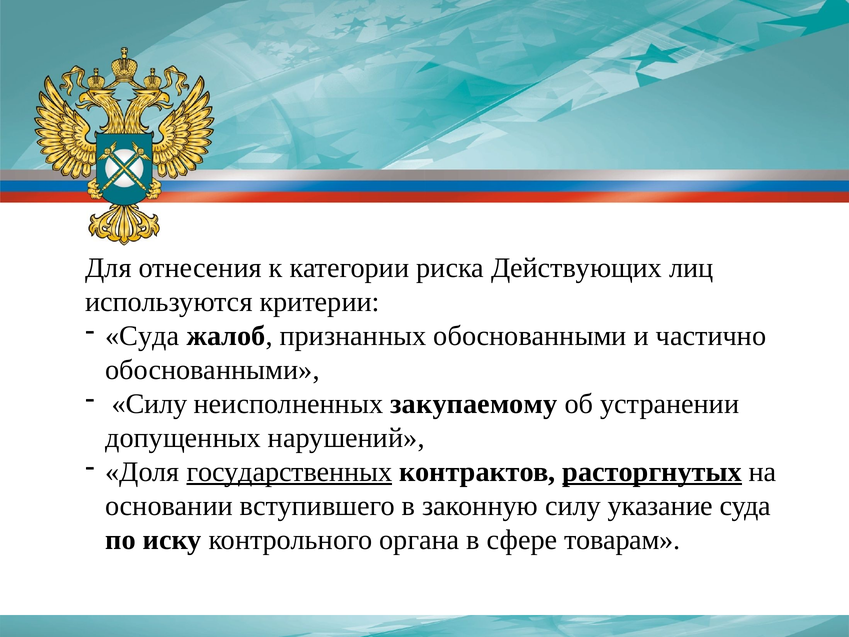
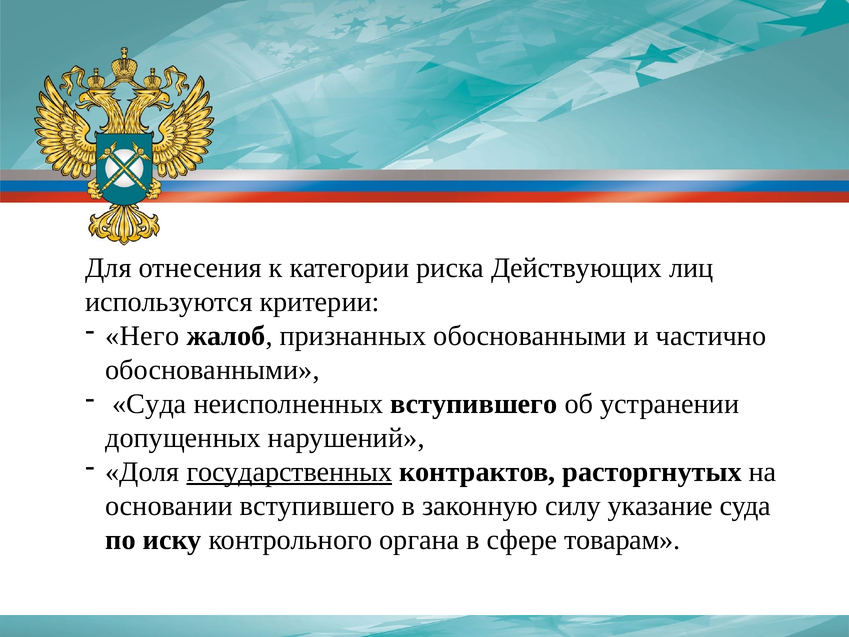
Суда: Суда -> Него (142, 336)
Силу: Силу -> Суда (149, 404)
неисполненных закупаемому: закупаемому -> вступившего (474, 404)
расторгнутых underline: present -> none (652, 472)
